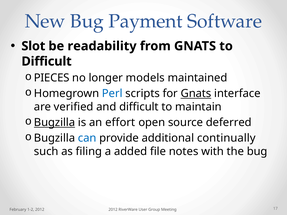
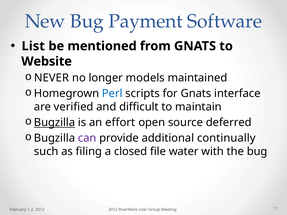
Slot: Slot -> List (33, 46)
readability: readability -> mentioned (102, 46)
Difficult: Difficult -> Website (47, 61)
PIECES: PIECES -> NEVER (52, 78)
Gnats underline: present -> none (196, 94)
can colour: blue -> purple (87, 138)
added: added -> closed (131, 152)
notes: notes -> water (184, 152)
